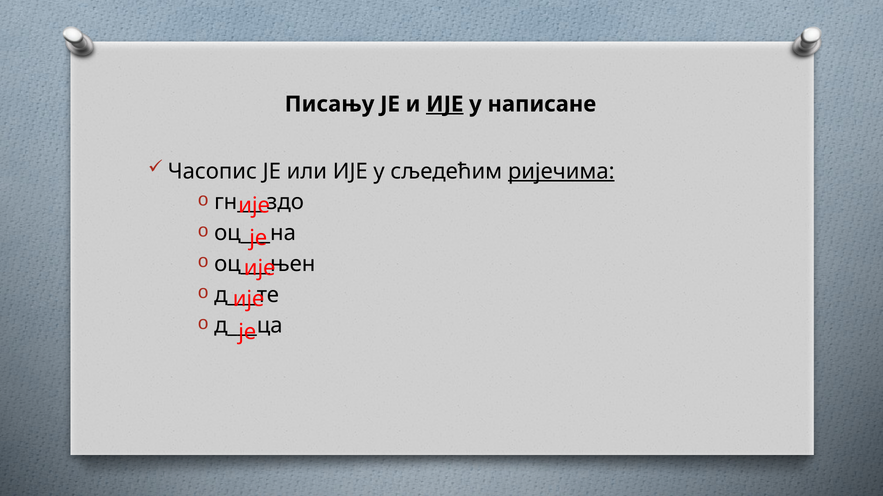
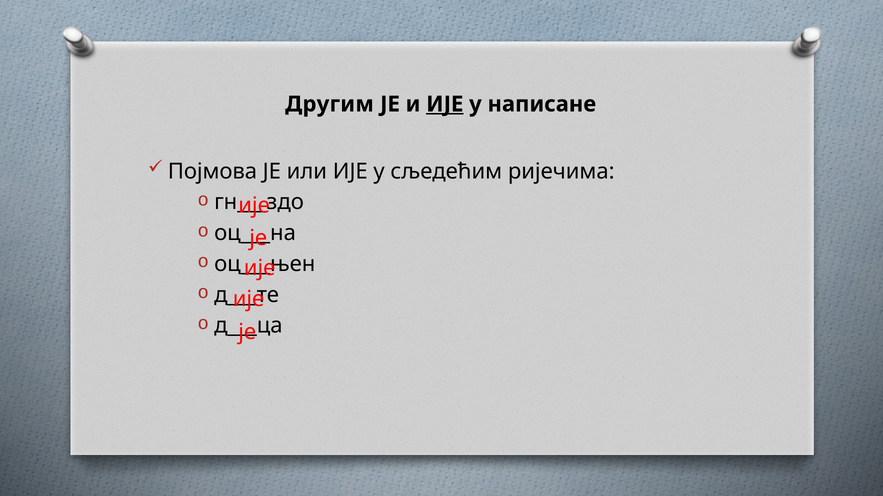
Писању: Писању -> Другим (329, 104)
Часопис: Часопис -> Појмова (212, 172)
ријечима underline: present -> none (561, 172)
